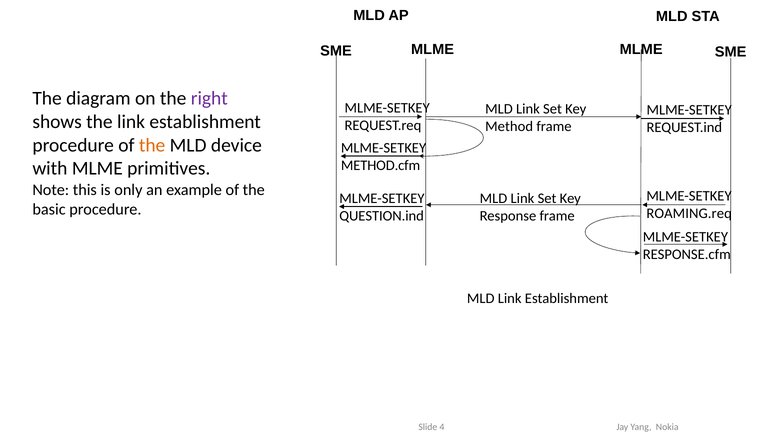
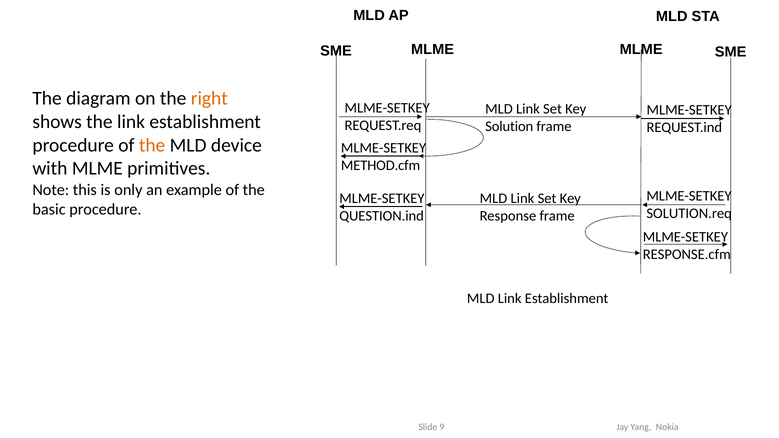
right colour: purple -> orange (209, 99)
Method: Method -> Solution (509, 126)
ROAMING.req: ROAMING.req -> SOLUTION.req (689, 214)
4: 4 -> 9 (442, 427)
